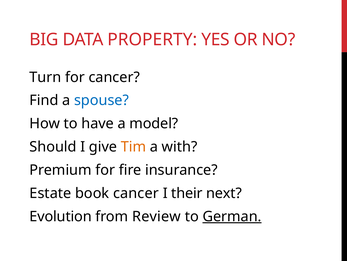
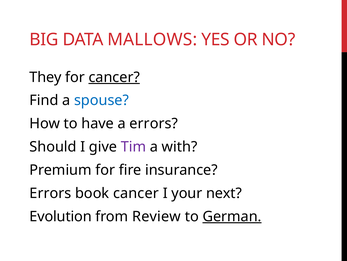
PROPERTY: PROPERTY -> MALLOWS (152, 40)
Turn: Turn -> They (45, 77)
cancer underline: none -> present (114, 77)
a model: model -> errors (154, 123)
Tim colour: orange -> purple (133, 146)
Estate: Estate -> Errors (50, 193)
their: their -> your (187, 193)
